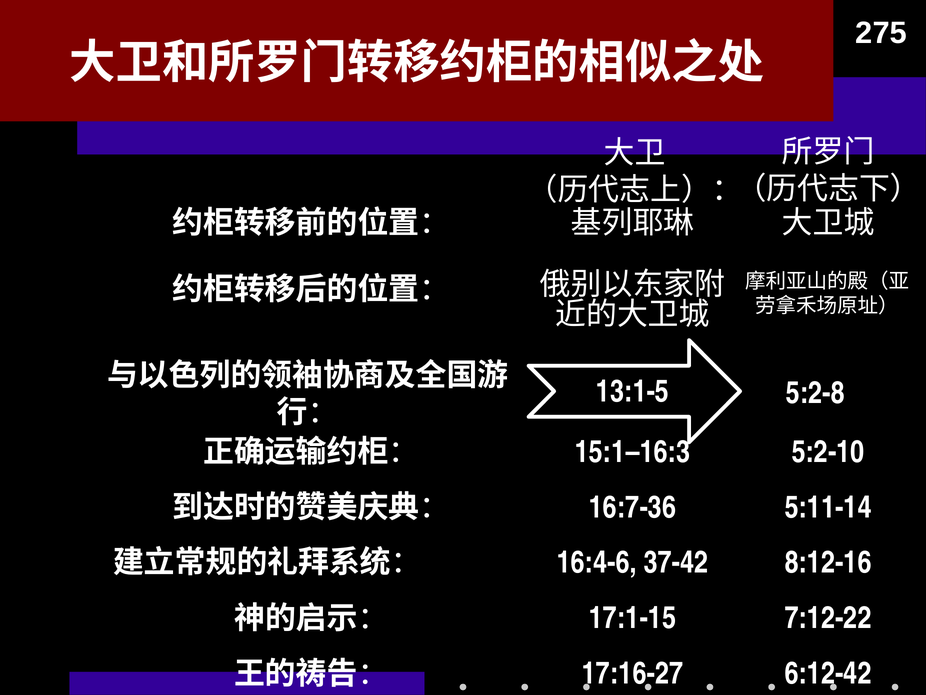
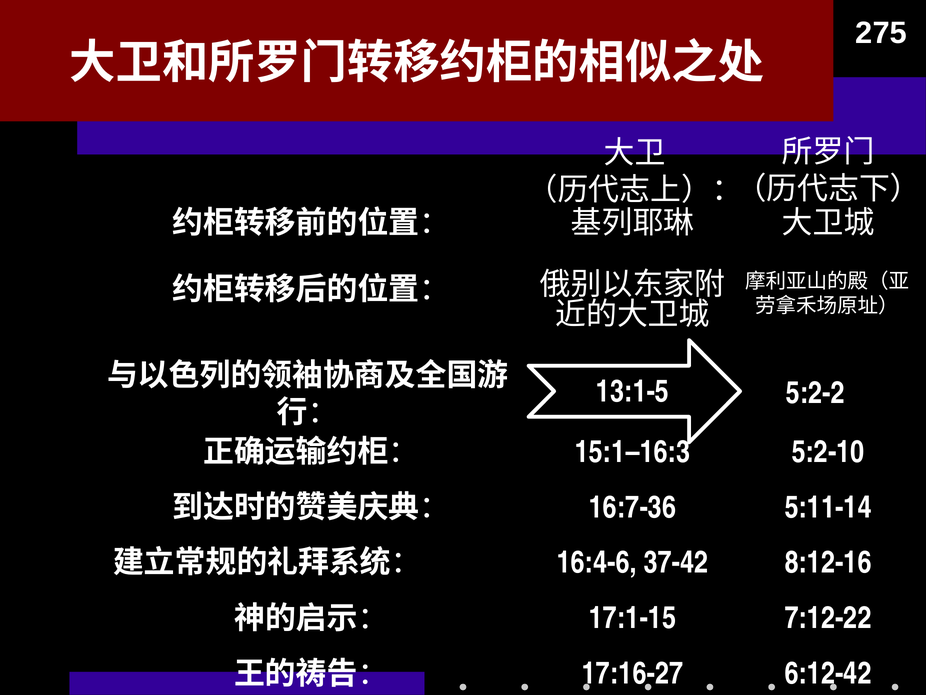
5:2-8: 5:2-8 -> 5:2-2 (815, 393)
